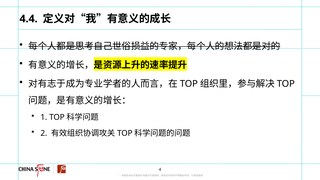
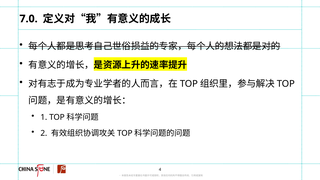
4.4: 4.4 -> 7.0 (29, 19)
